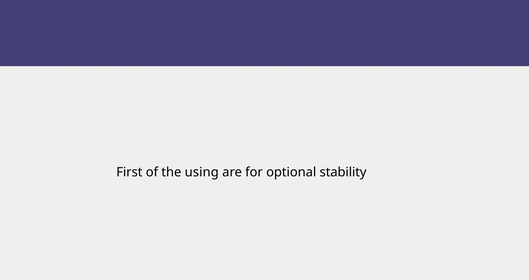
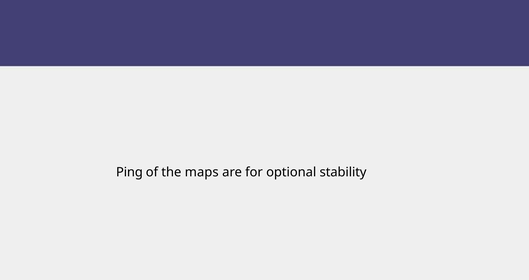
First: First -> Ping (129, 172)
using: using -> maps (202, 172)
